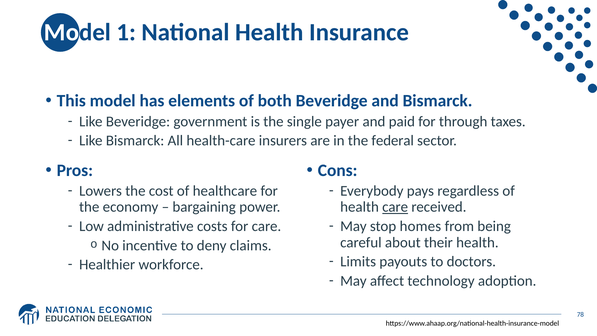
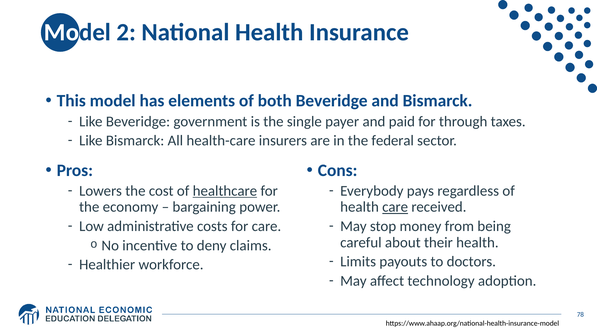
1: 1 -> 2 (126, 32)
healthcare underline: none -> present (225, 191)
homes: homes -> money (420, 226)
